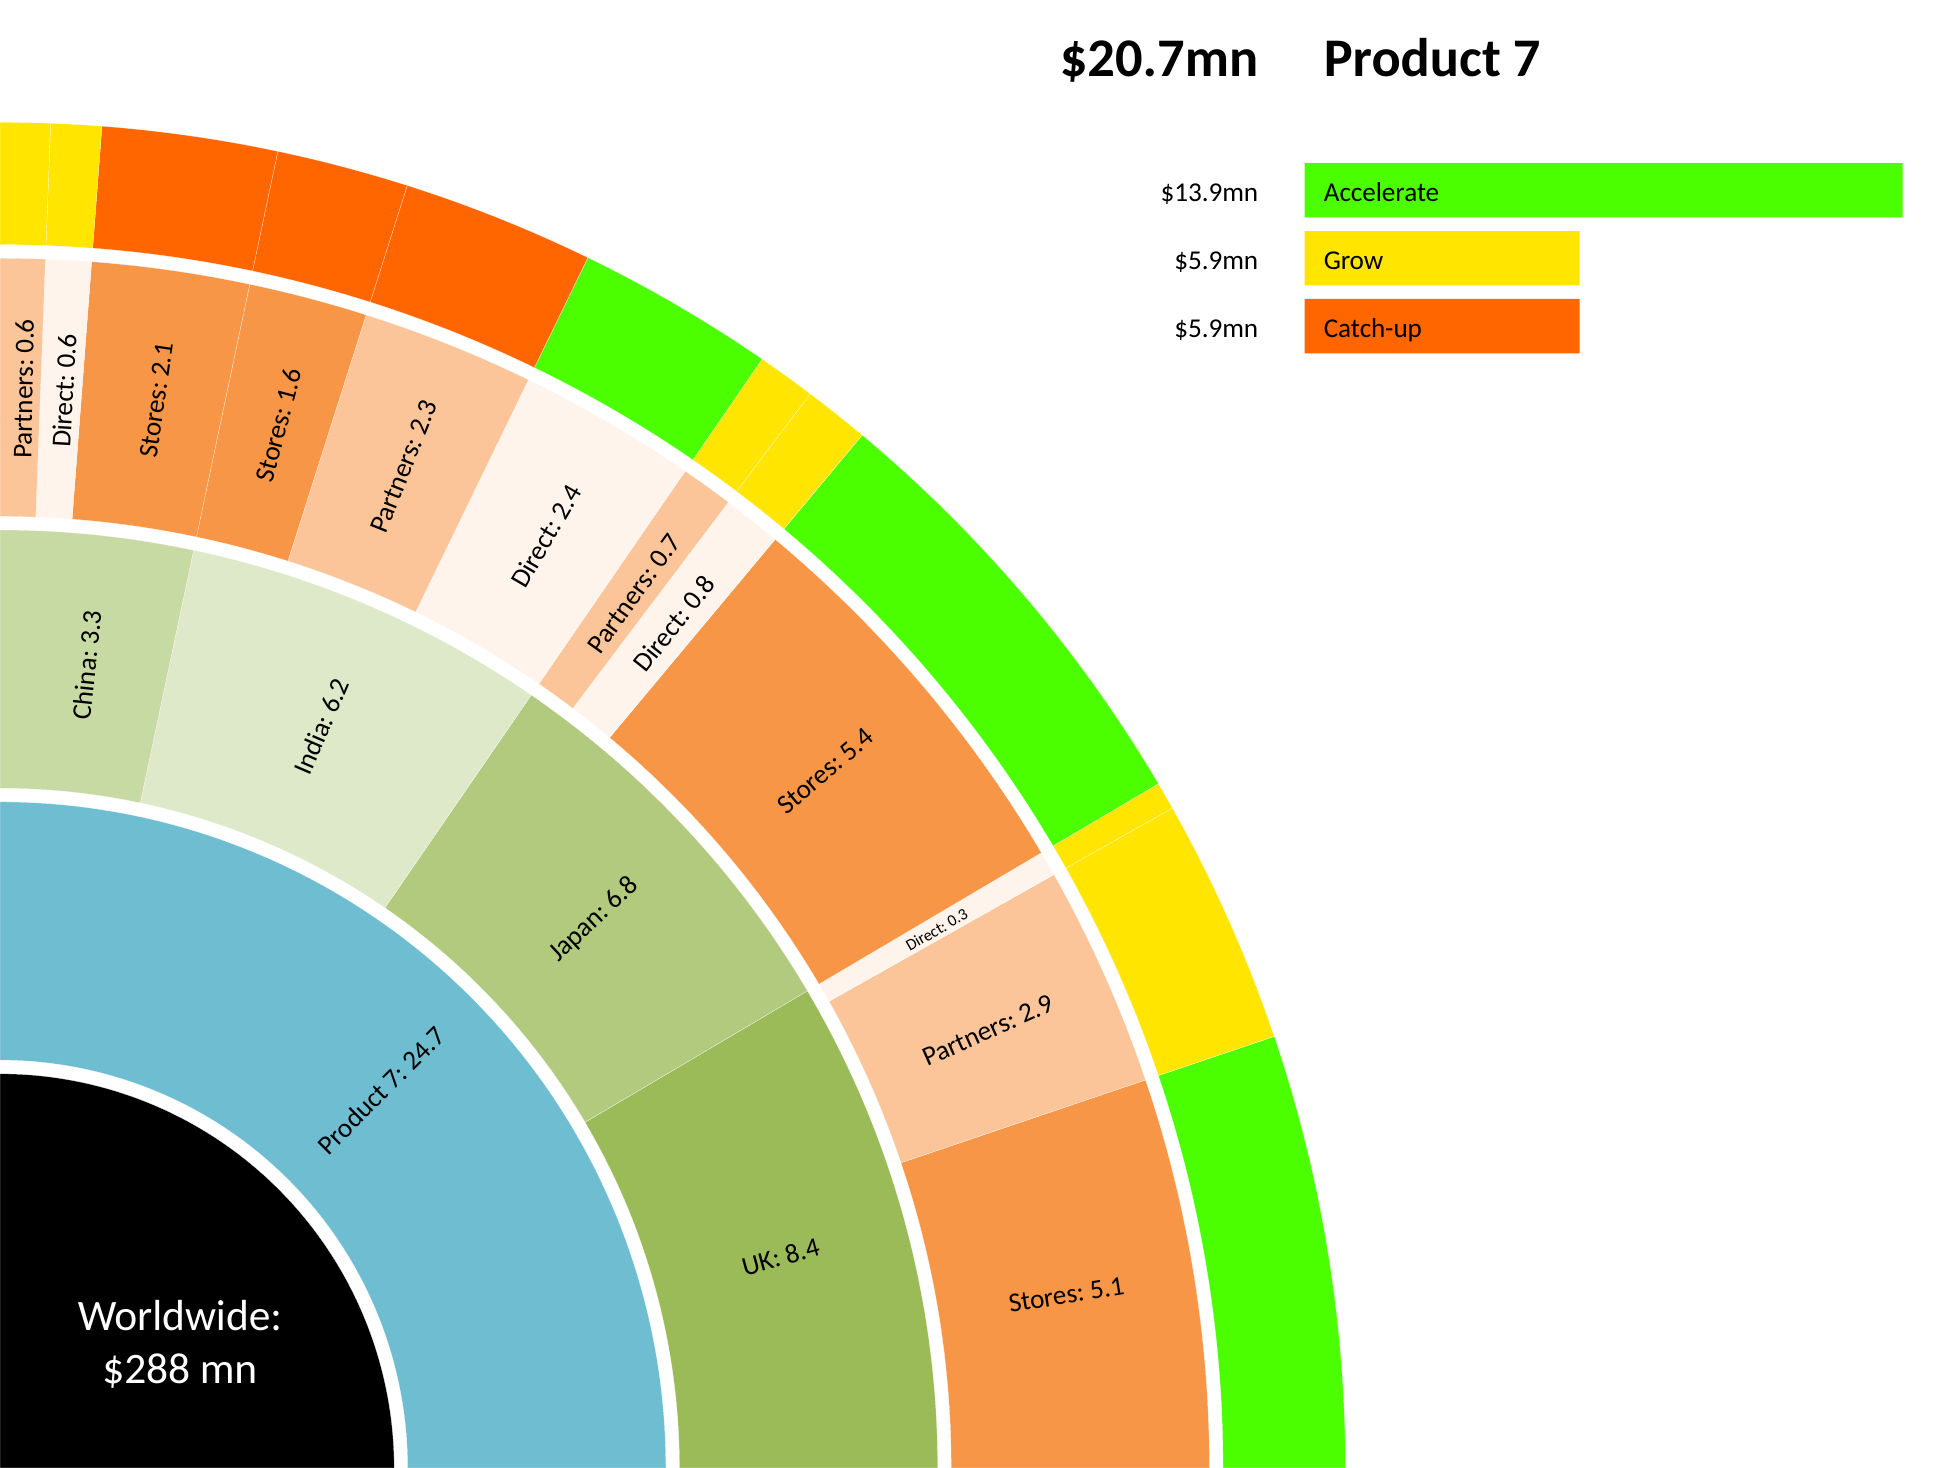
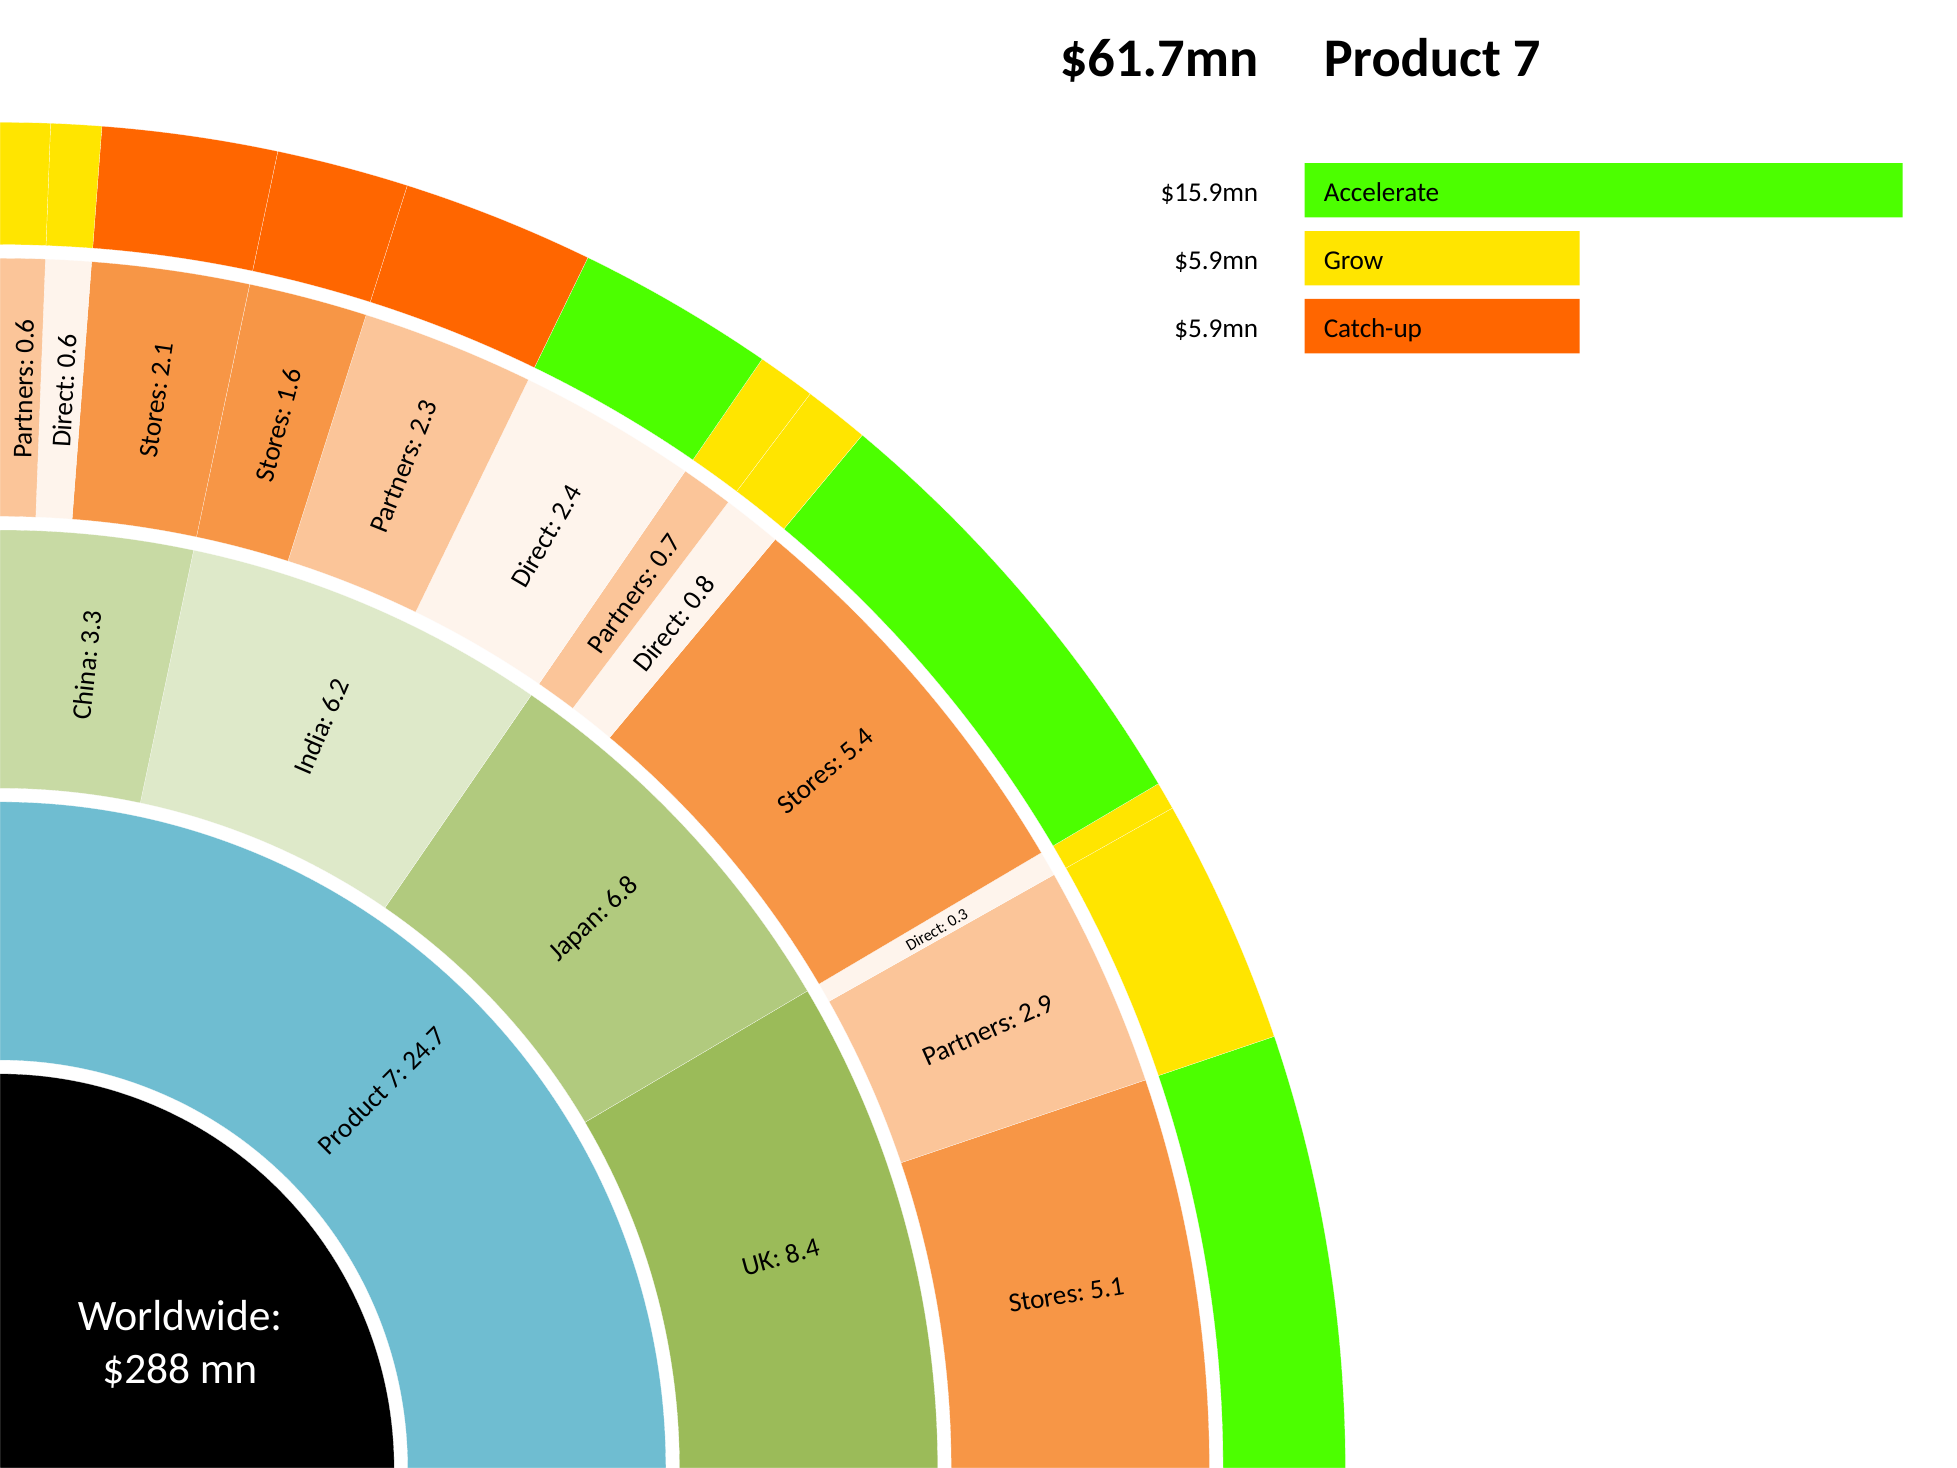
$20.7mn: $20.7mn -> $61.7mn (1159, 58)
$13.9mn: $13.9mn -> $15.9mn (1209, 192)
